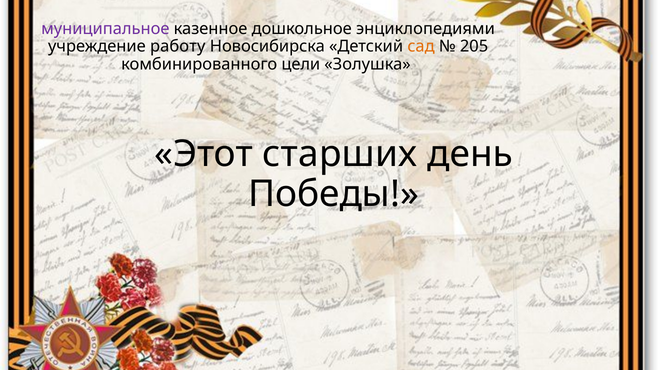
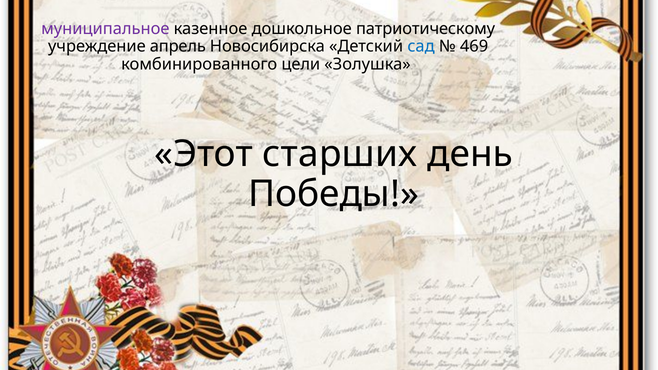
энциклопедиями: энциклопедиями -> патриотическому (426, 29)
работу: работу -> апрель (178, 47)
сад colour: orange -> blue (421, 47)
205: 205 -> 469 (474, 47)
